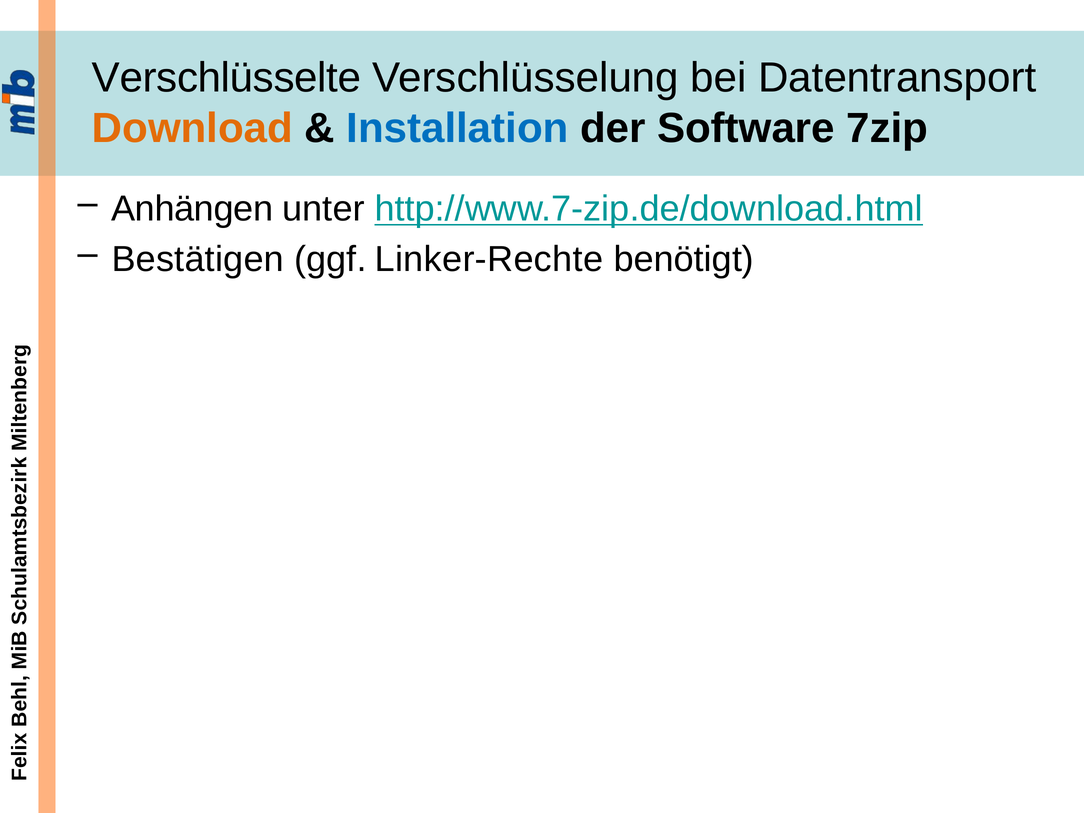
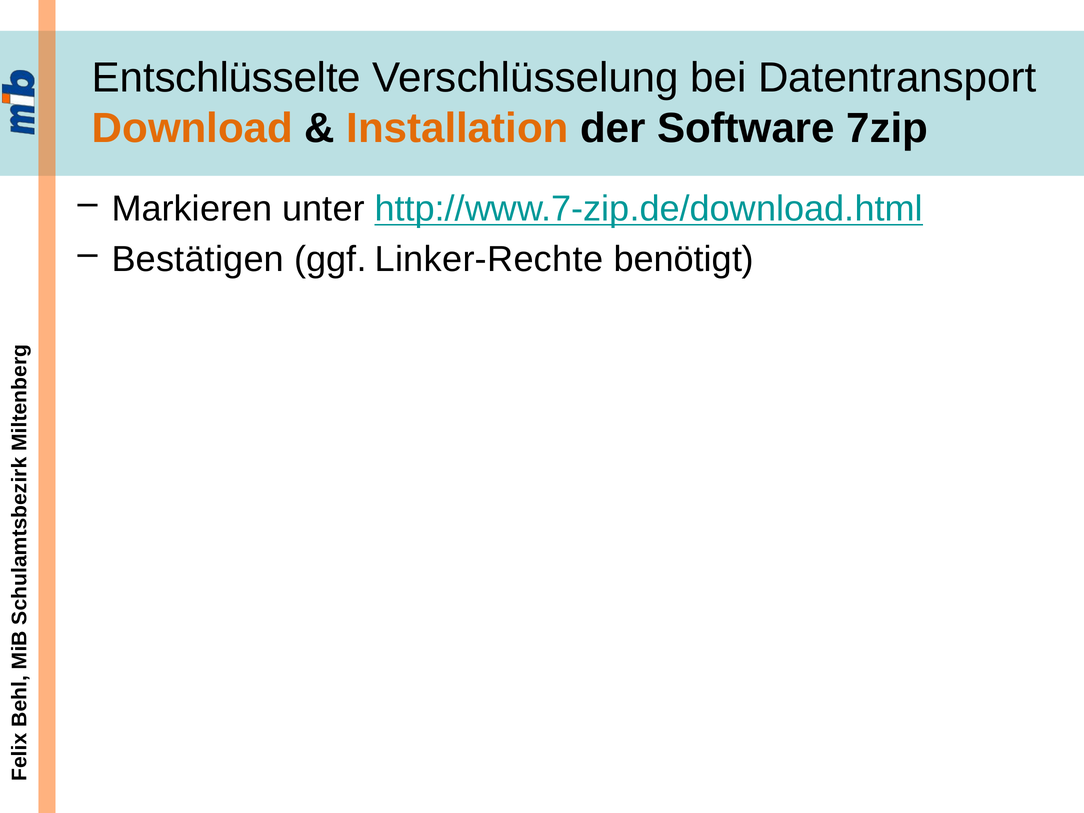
Verschlüsselte: Verschlüsselte -> Entschlüsselte (226, 78)
Installation colour: blue -> orange (457, 129)
Anhängen: Anhängen -> Markieren (192, 209)
